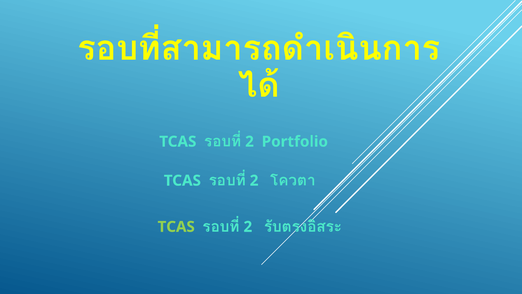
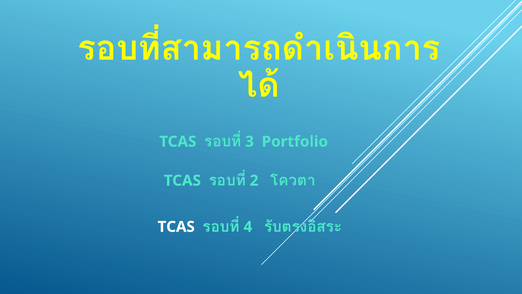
2: 2 -> 3 (250, 141)
TCAS colour: light green -> white (176, 227)
2: 2 -> 4 (248, 227)
